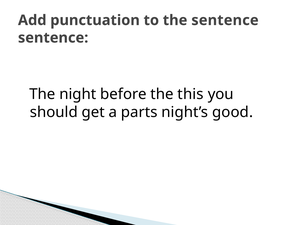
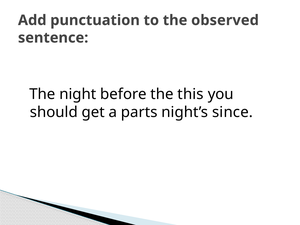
the sentence: sentence -> observed (225, 20)
good: good -> since (233, 112)
